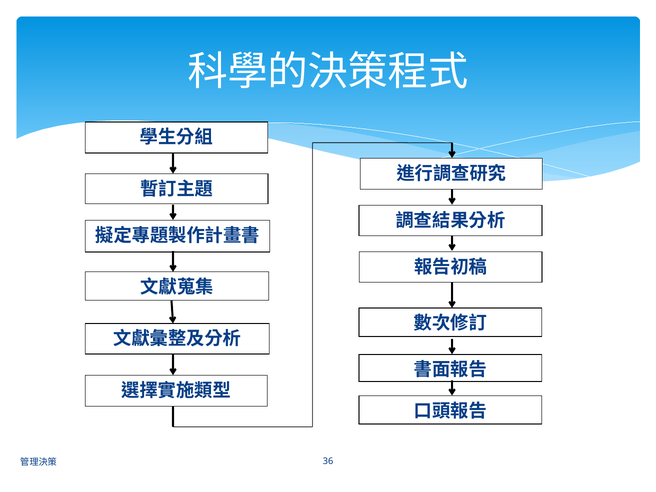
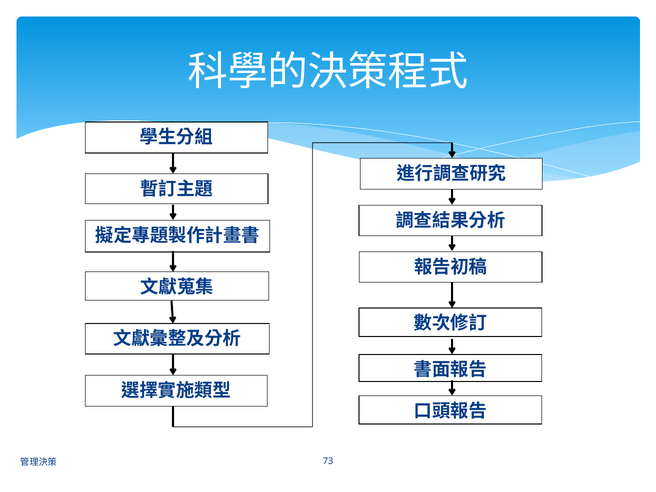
36: 36 -> 73 (328, 461)
